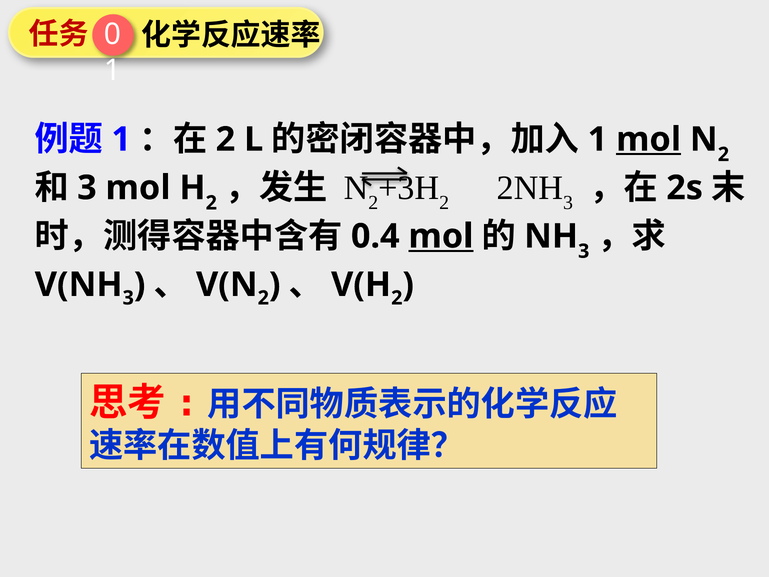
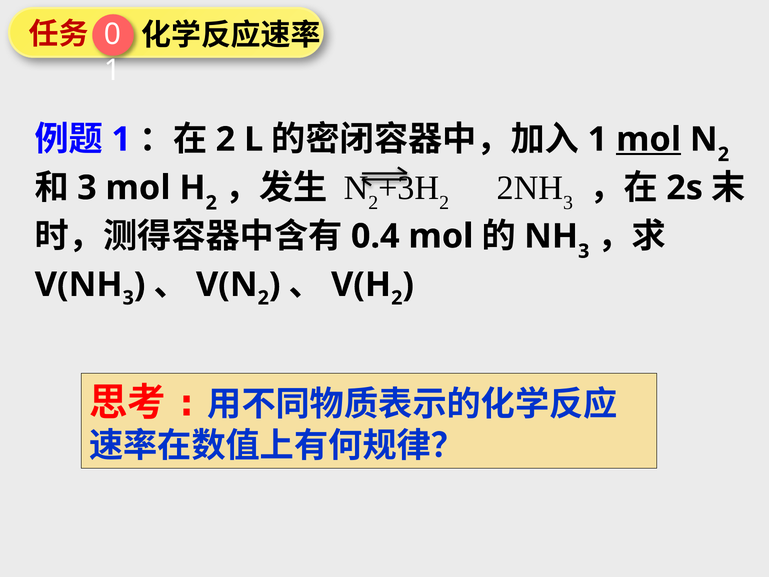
mol underline: present -> none (441, 236)
